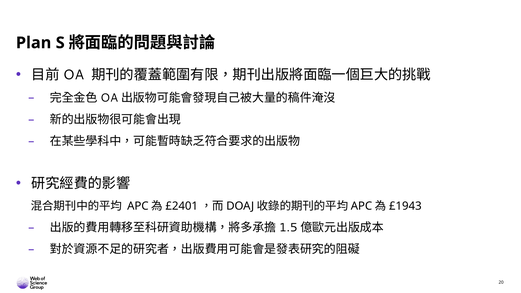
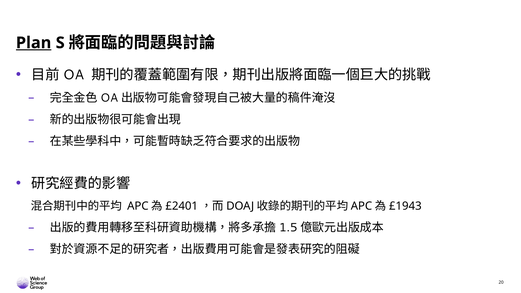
Plan underline: none -> present (34, 43)
